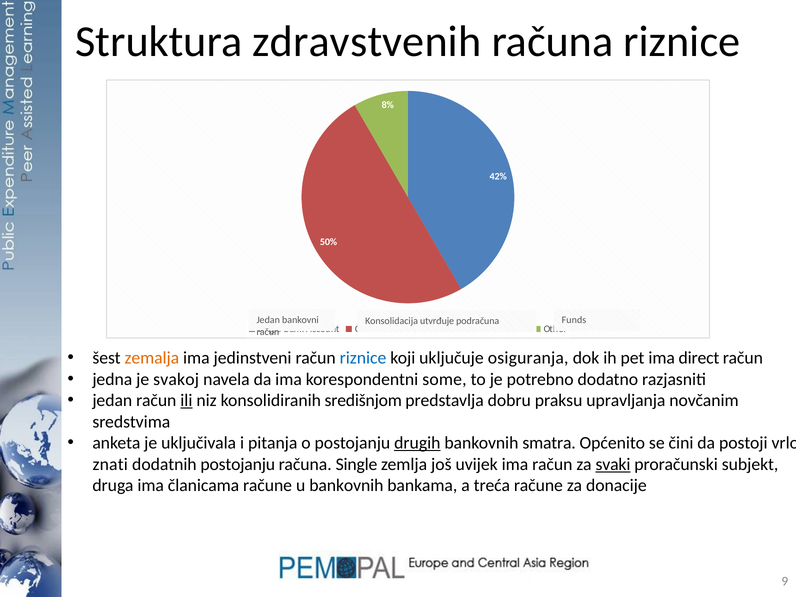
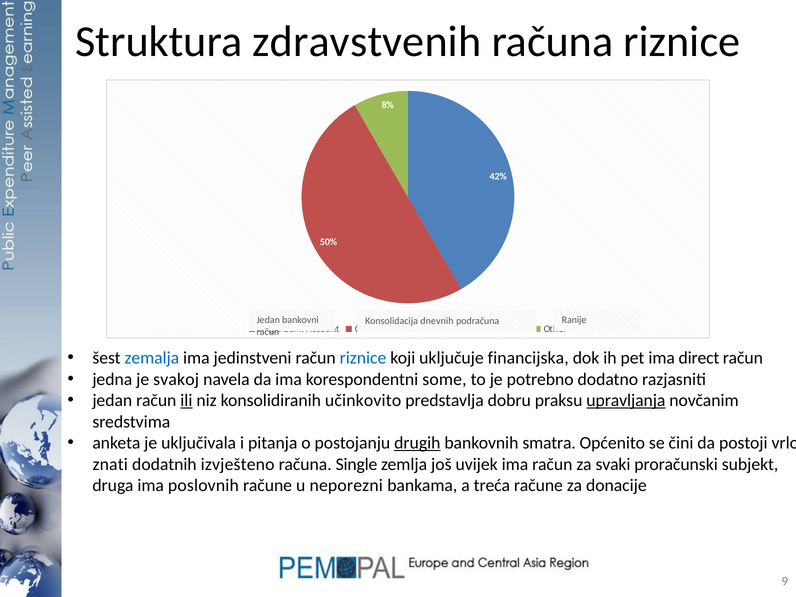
Funds: Funds -> Ranije (574, 320)
utvrđuje: utvrđuje -> dnevnih (437, 321)
zemalja colour: orange -> blue (152, 358)
osiguranja: osiguranja -> financijska (528, 358)
središnjom: središnjom -> učinkovito (363, 401)
upravljanja underline: none -> present (626, 401)
dodatnih postojanju: postojanju -> izvješteno (238, 464)
svaki underline: present -> none (613, 464)
članicama: članicama -> poslovnih (203, 485)
u bankovnih: bankovnih -> neporezni (346, 485)
